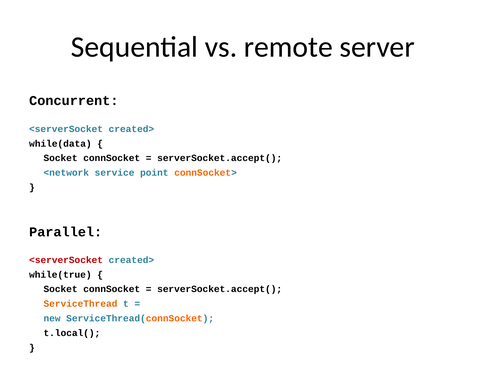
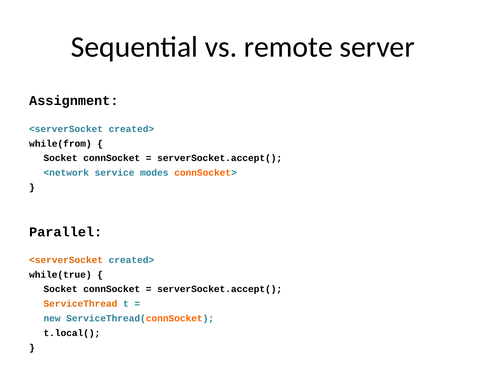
Concurrent: Concurrent -> Assignment (74, 101)
while(data: while(data -> while(from (60, 143)
point: point -> modes (154, 173)
<serverSocket colour: red -> orange (66, 260)
